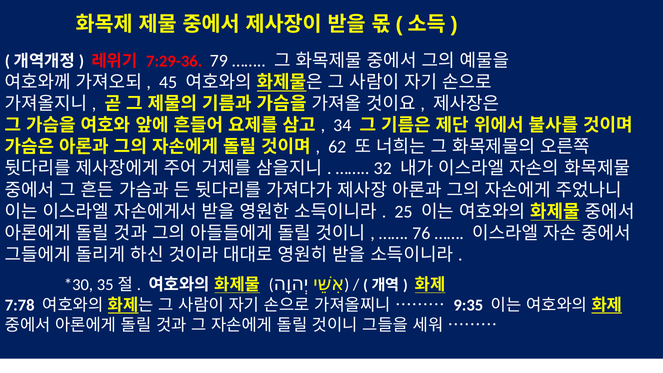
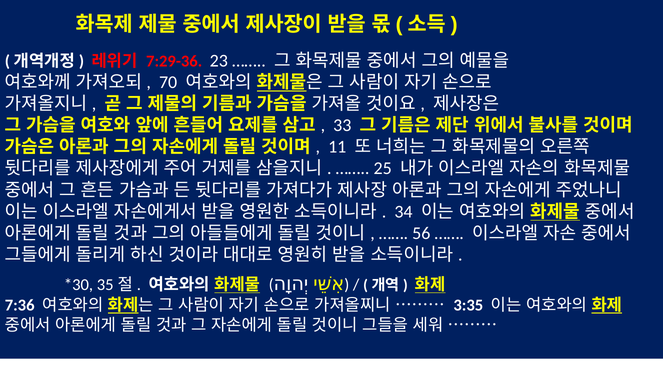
79: 79 -> 23 (219, 61)
45: 45 -> 70 (168, 82)
34: 34 -> 33 (342, 125)
62: 62 -> 11 (337, 147)
32: 32 -> 25 (383, 169)
25: 25 -> 34 (403, 212)
76: 76 -> 56 (421, 233)
7:78: 7:78 -> 7:36 (20, 305)
9:35: 9:35 -> 3:35 (468, 305)
